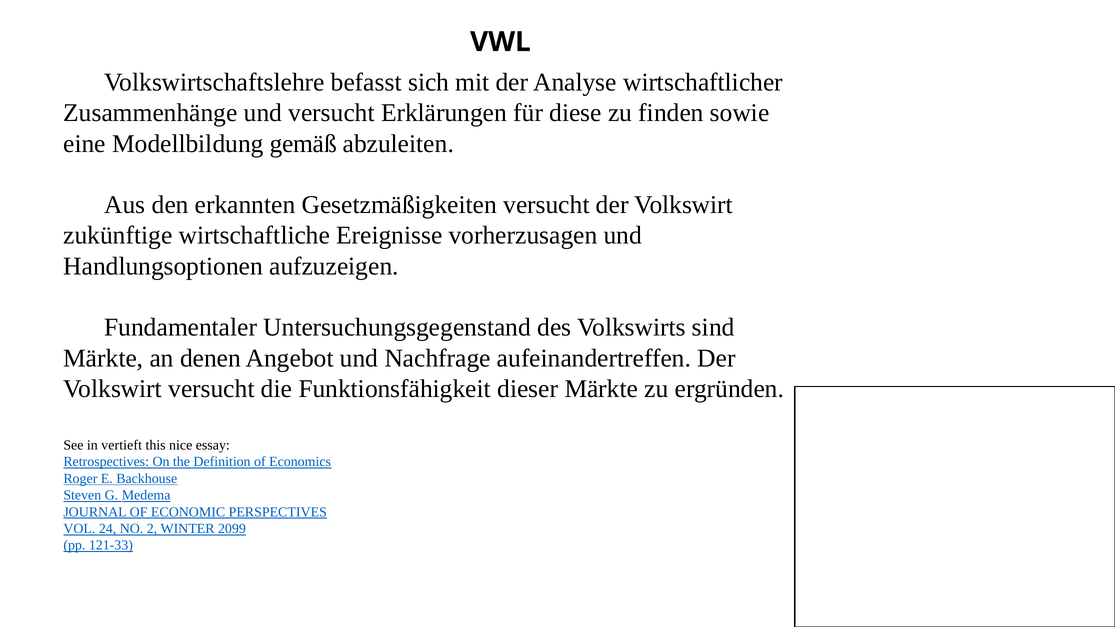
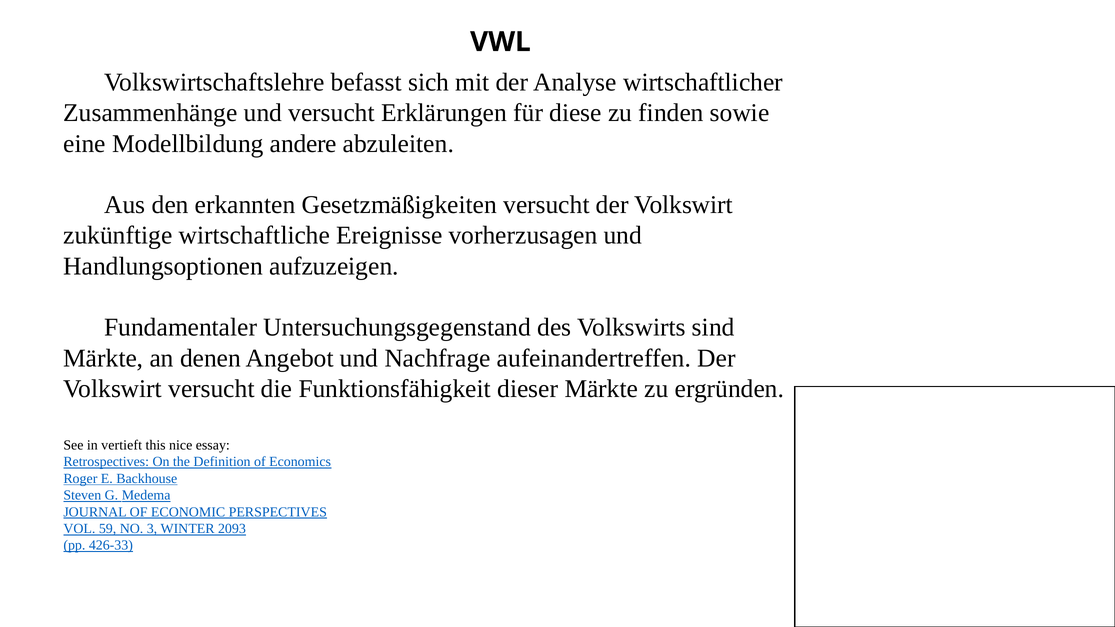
gemäß: gemäß -> andere (303, 144)
24: 24 -> 59 (108, 529)
2: 2 -> 3 (152, 529)
2099: 2099 -> 2093 (232, 529)
121-33: 121-33 -> 426-33 (111, 546)
